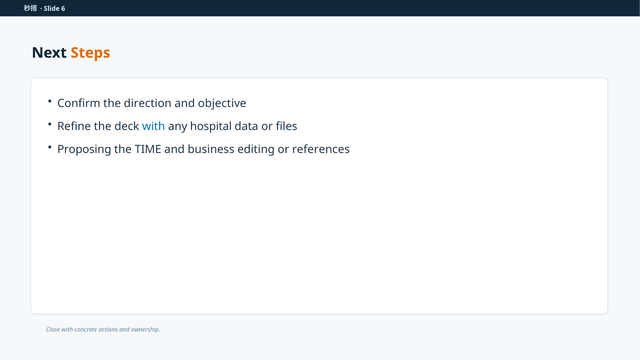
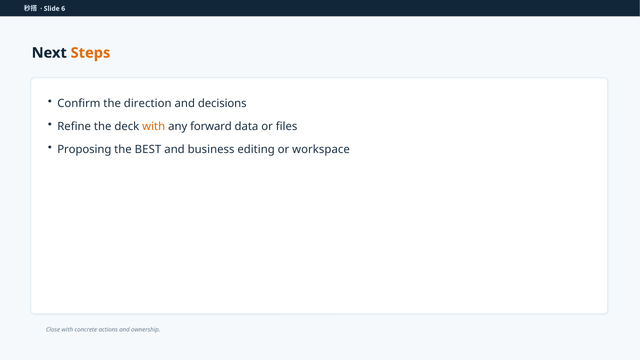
objective: objective -> decisions (222, 104)
with colour: blue -> orange (154, 127)
hospital: hospital -> forward (211, 127)
TIME: TIME -> BEST (148, 149)
references: references -> workspace (321, 149)
